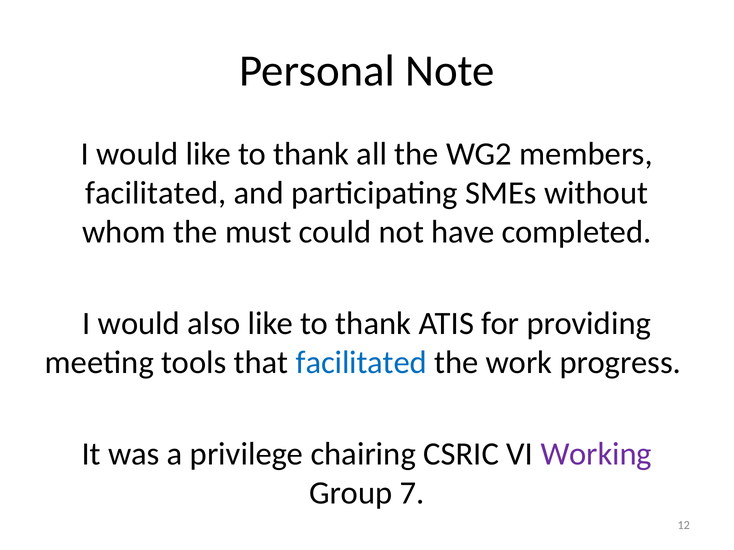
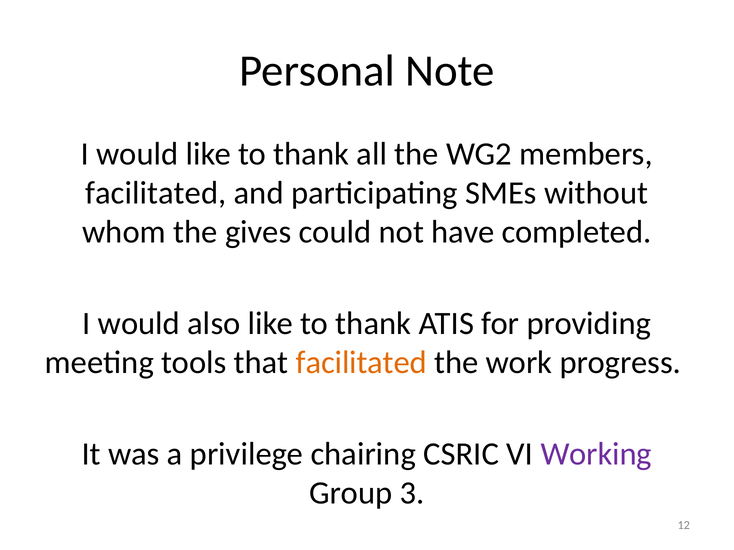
must: must -> gives (258, 232)
facilitated colour: blue -> orange (361, 363)
7: 7 -> 3 (412, 493)
